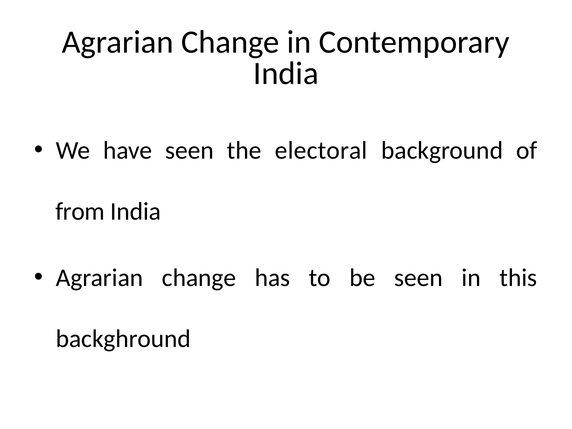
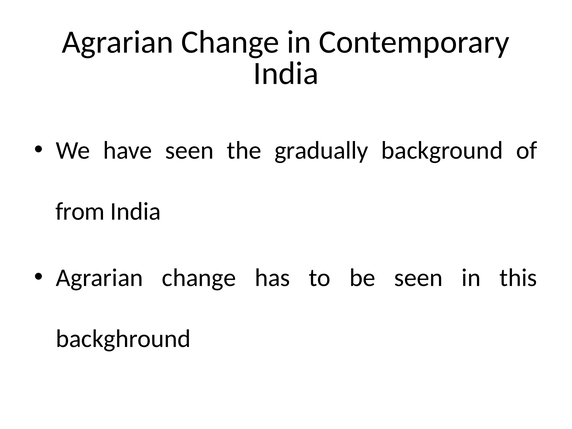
electoral: electoral -> gradually (321, 151)
